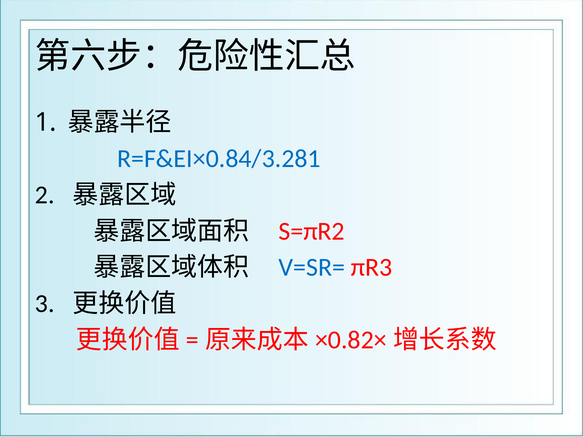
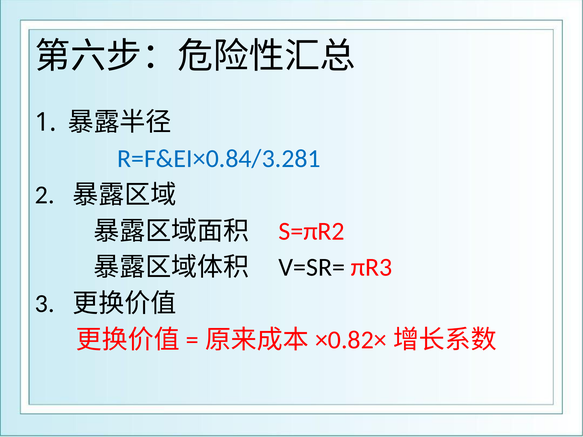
V=SR= colour: blue -> black (312, 268)
